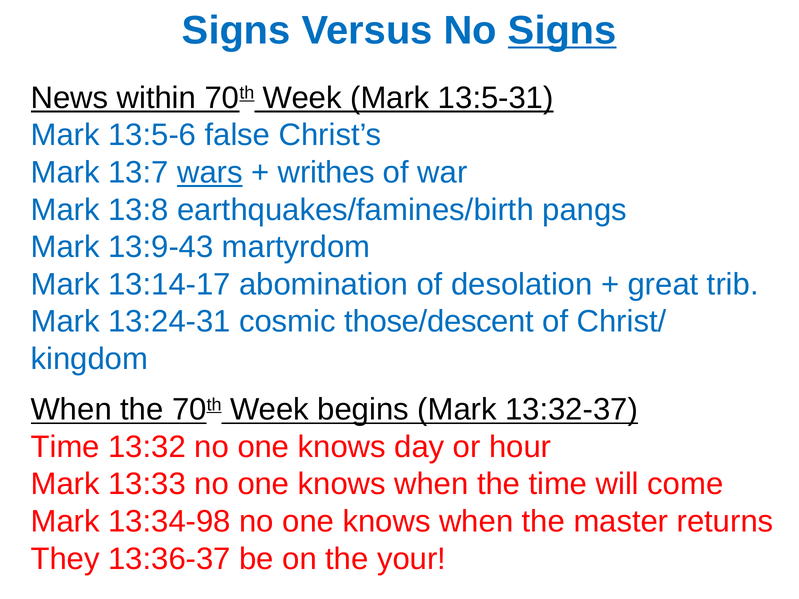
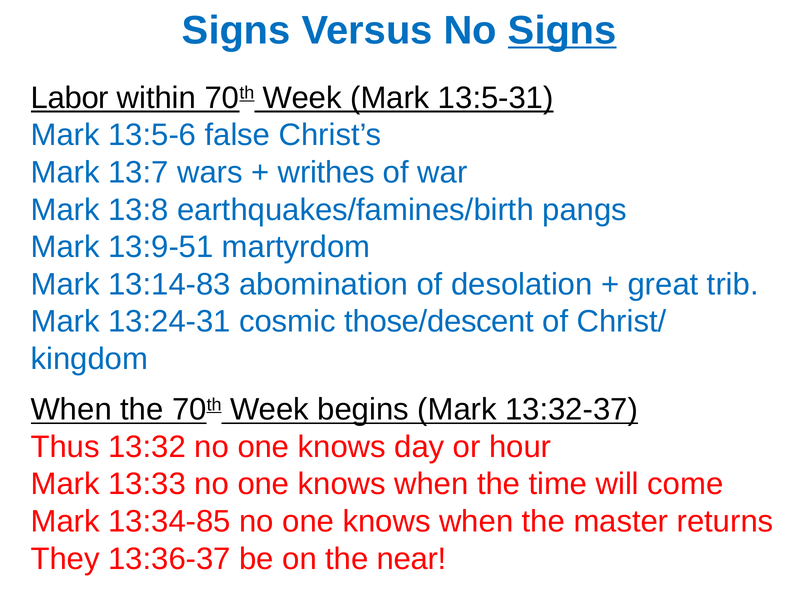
News: News -> Labor (70, 98)
wars underline: present -> none (210, 173)
13:9-43: 13:9-43 -> 13:9-51 (161, 247)
13:14-17: 13:14-17 -> 13:14-83 (169, 285)
Time: Time -> Thus (65, 447)
13:34-98: 13:34-98 -> 13:34-85 (169, 522)
your: your -> near (412, 559)
